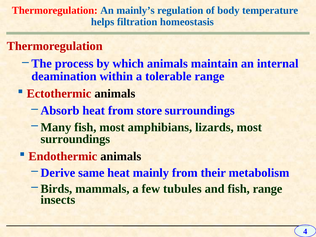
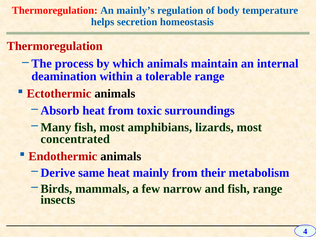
filtration: filtration -> secretion (137, 22)
store: store -> toxic (149, 111)
surroundings: surroundings -> concentrated (75, 139)
tubules: tubules -> narrow (182, 189)
